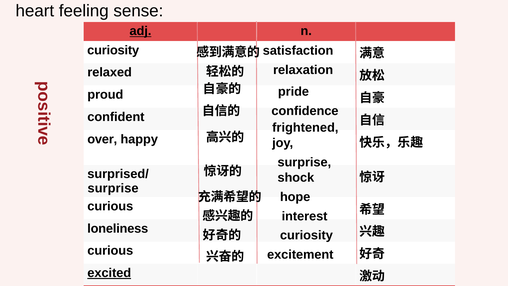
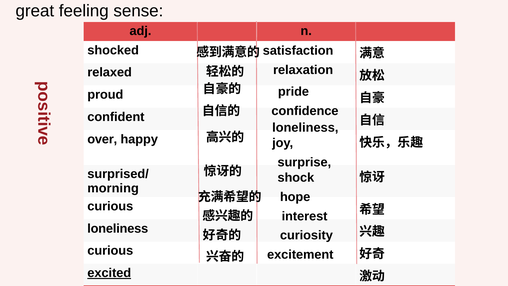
heart: heart -> great (35, 11)
adj underline: present -> none (140, 31)
curiosity: curiosity -> shocked (113, 50)
frightened: frightened -> loneliness (305, 128)
surprise: surprise -> morning (113, 188)
